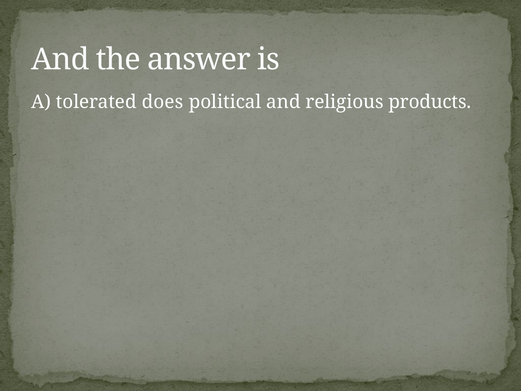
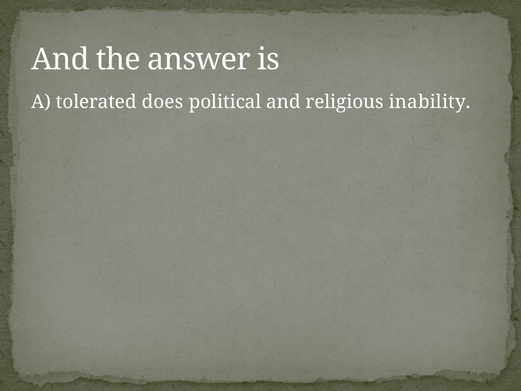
products: products -> inability (430, 102)
